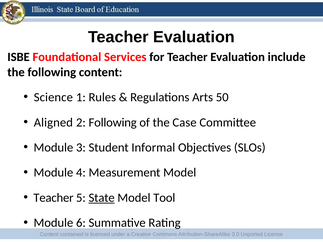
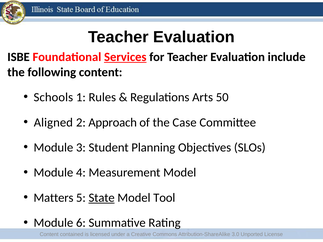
Services underline: none -> present (125, 57)
Science: Science -> Schools (53, 97)
2 Following: Following -> Approach (113, 122)
Informal: Informal -> Planning (153, 148)
Teacher: Teacher -> Matters (53, 198)
